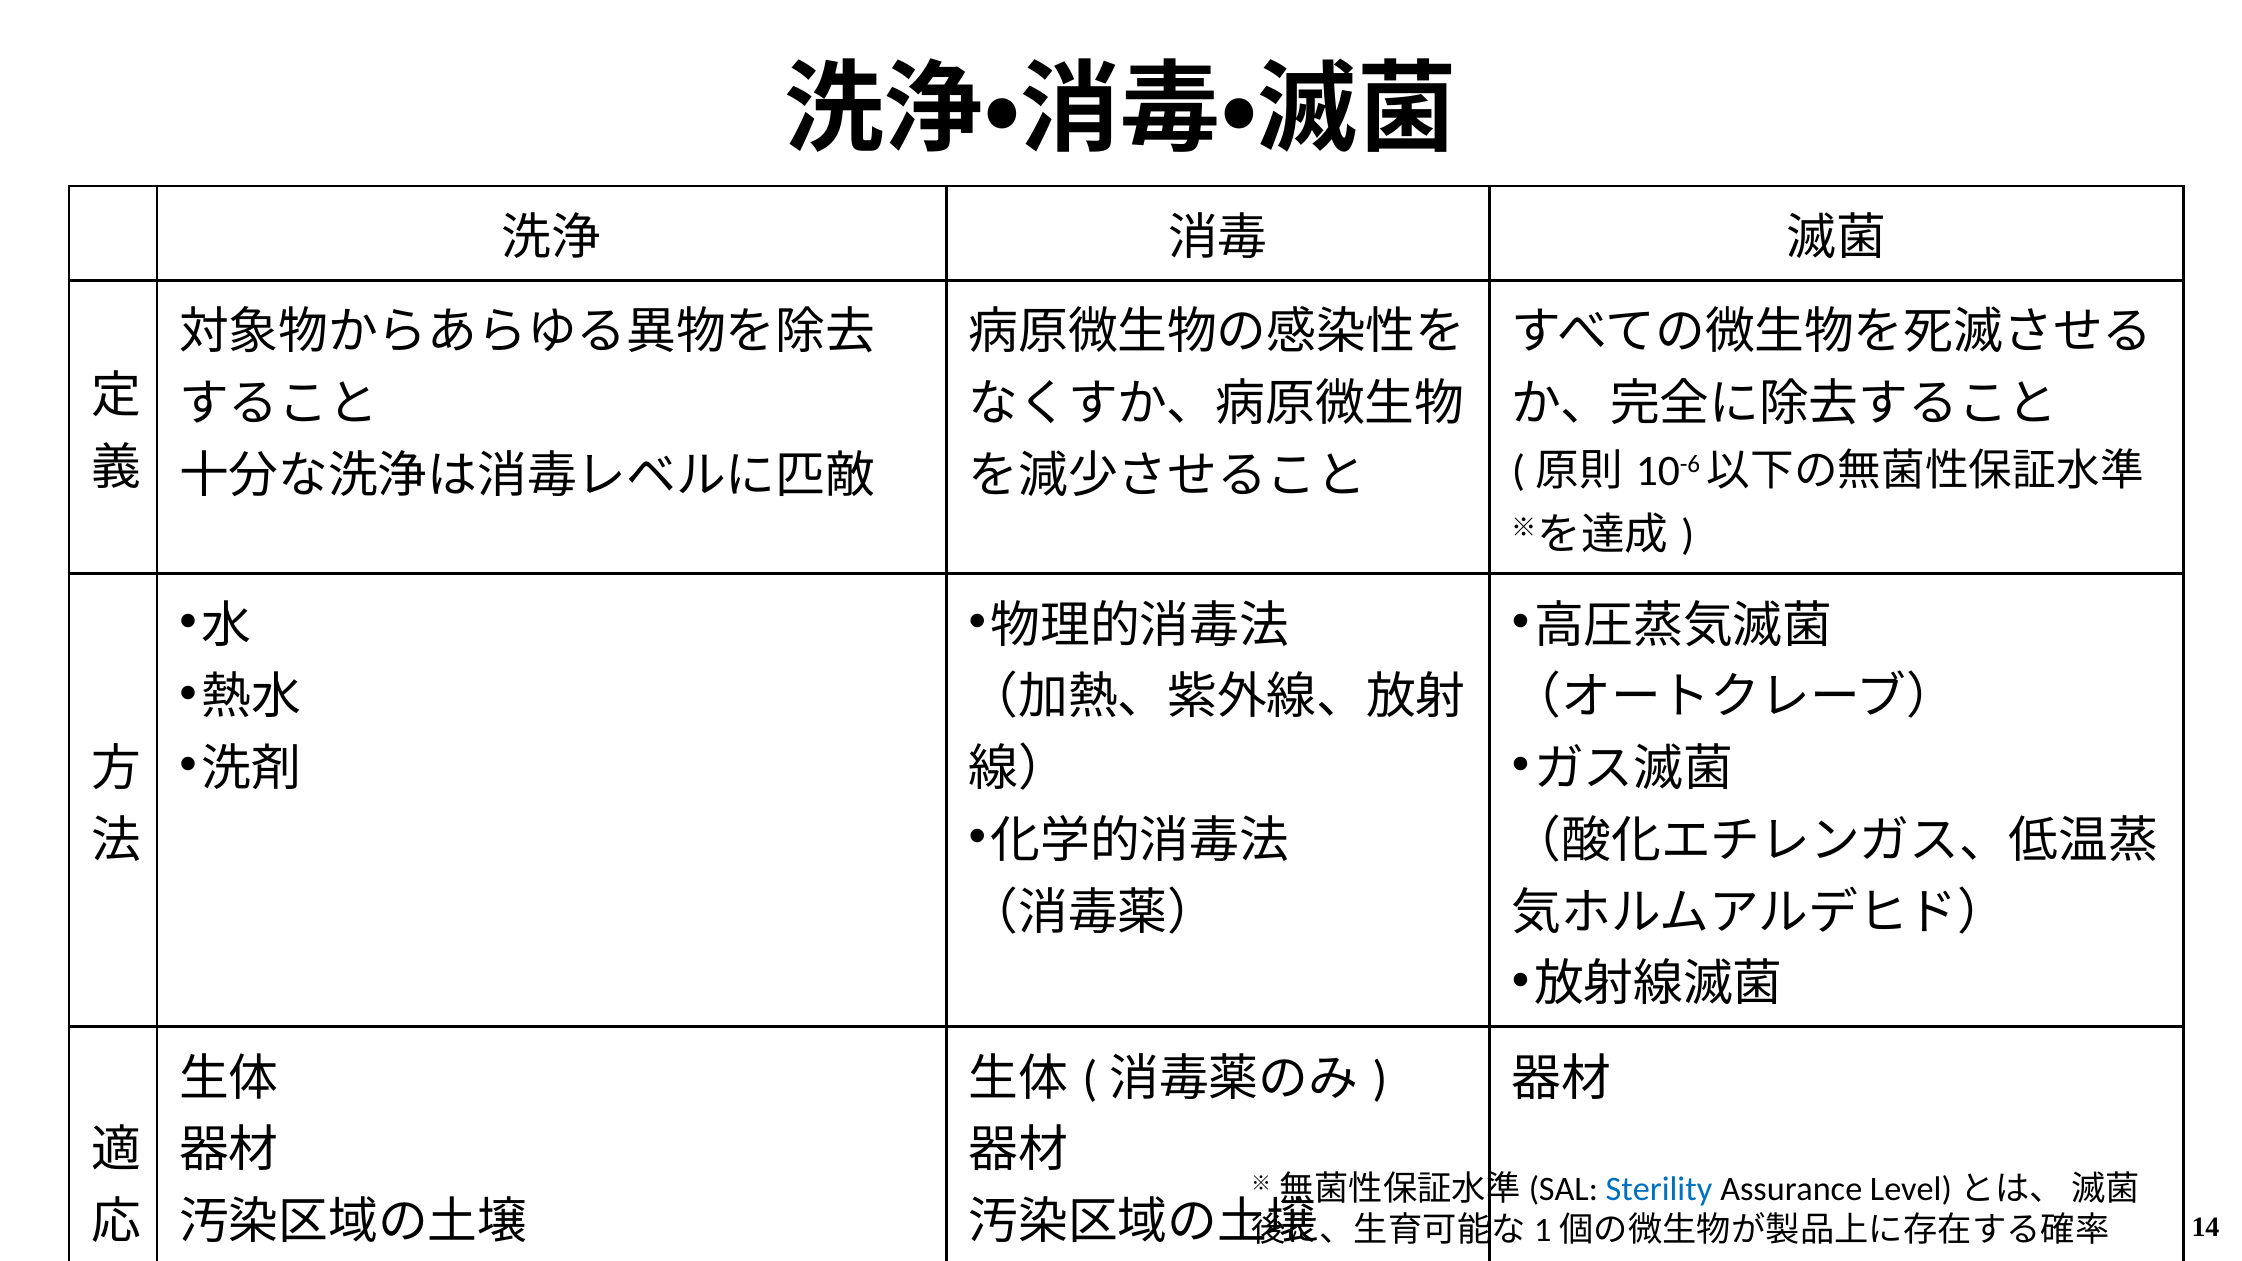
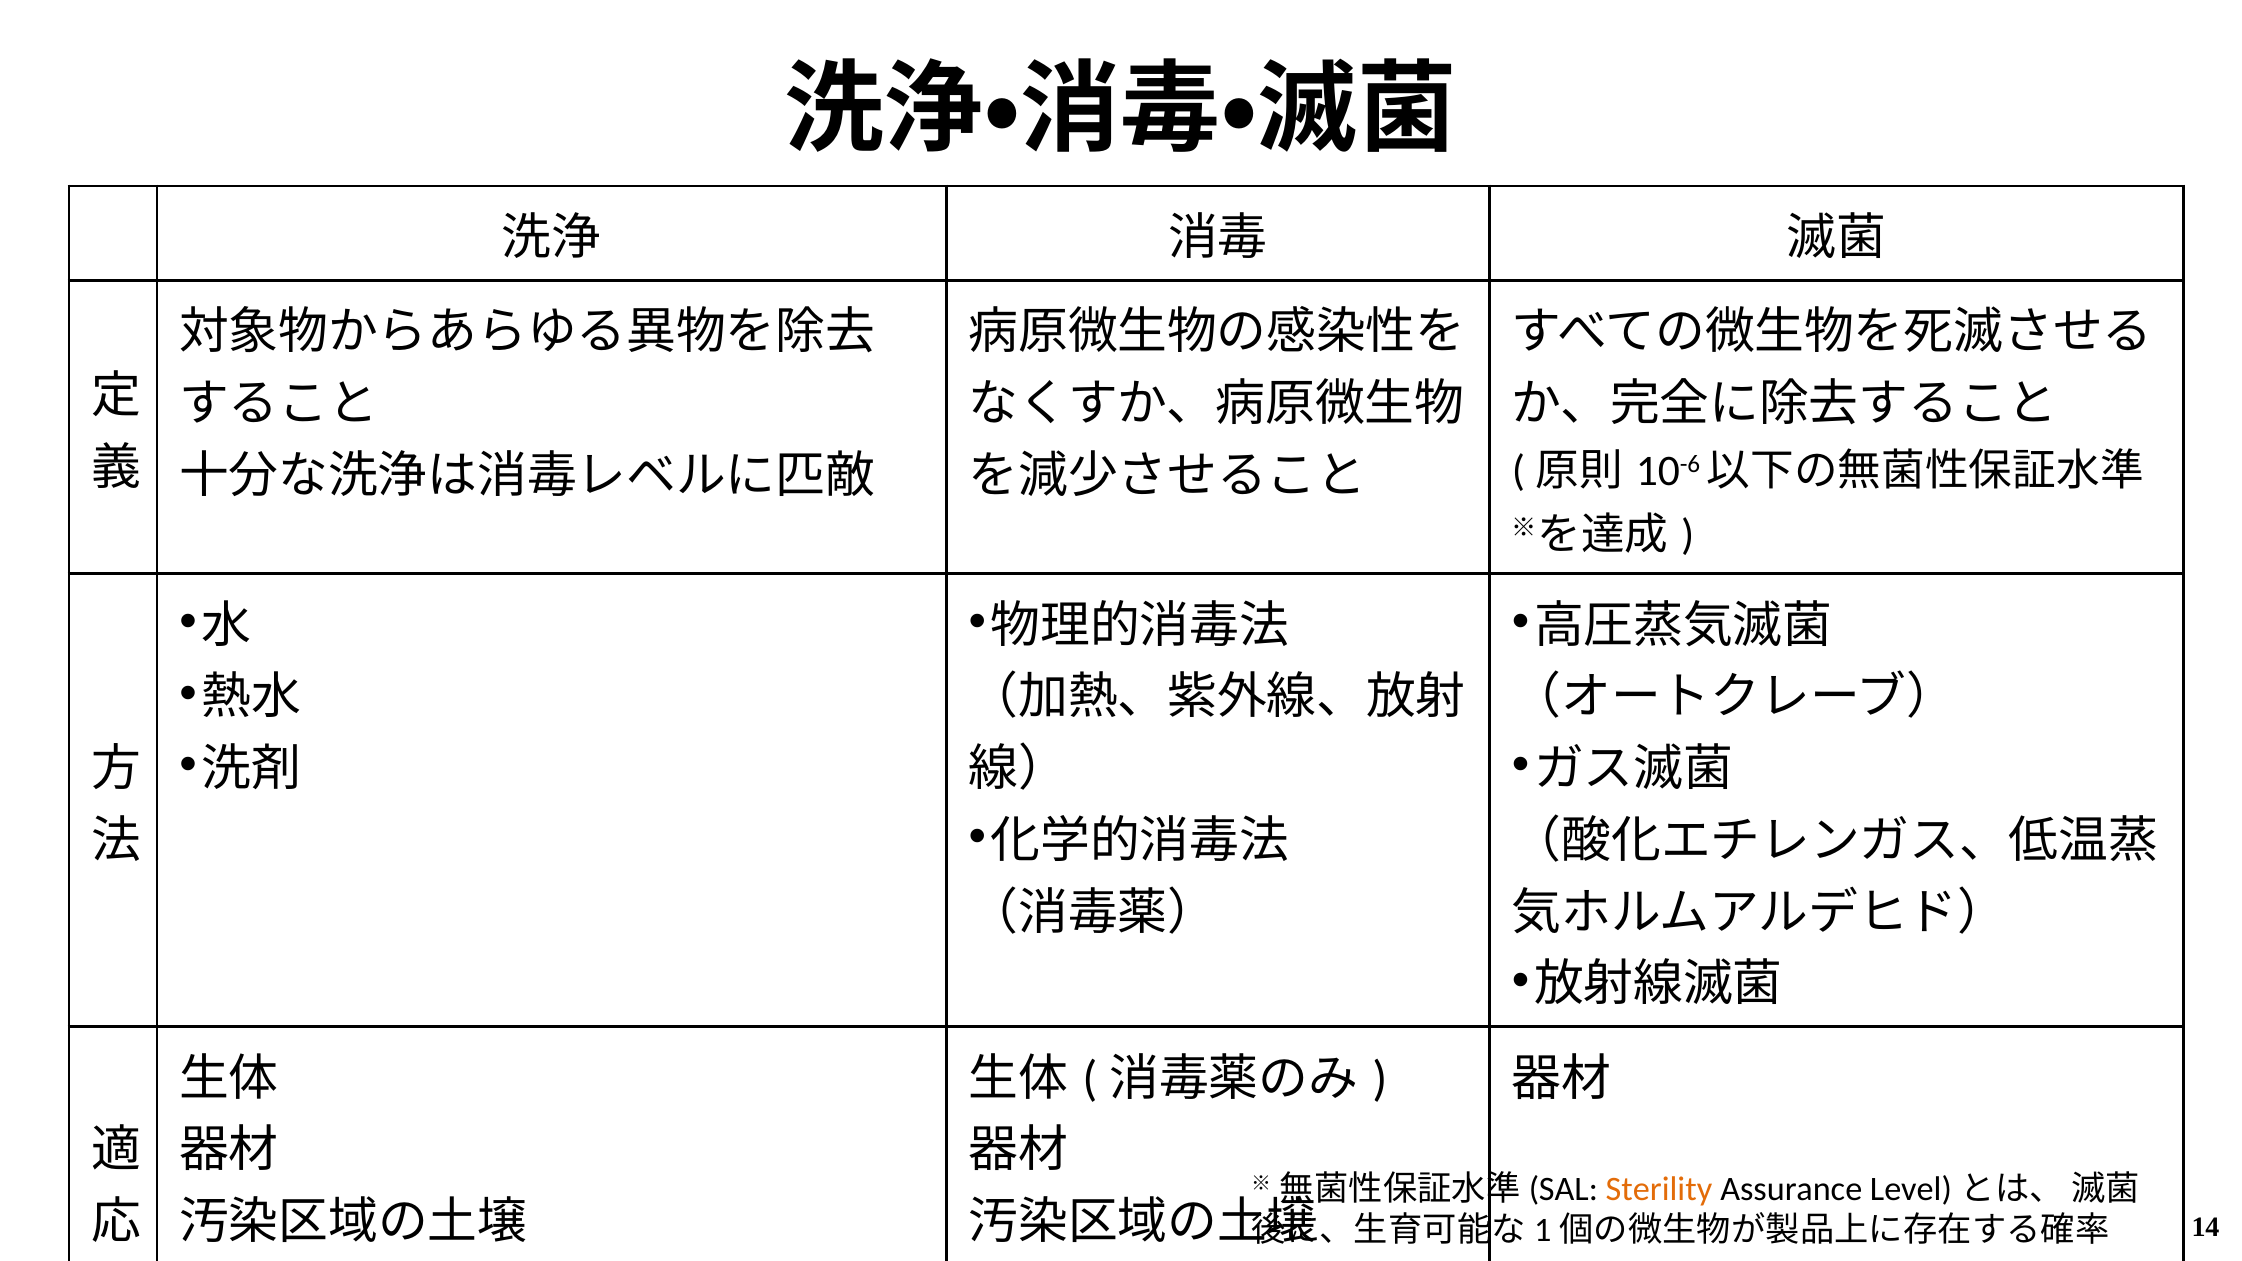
Sterility colour: blue -> orange (1659, 1189)
